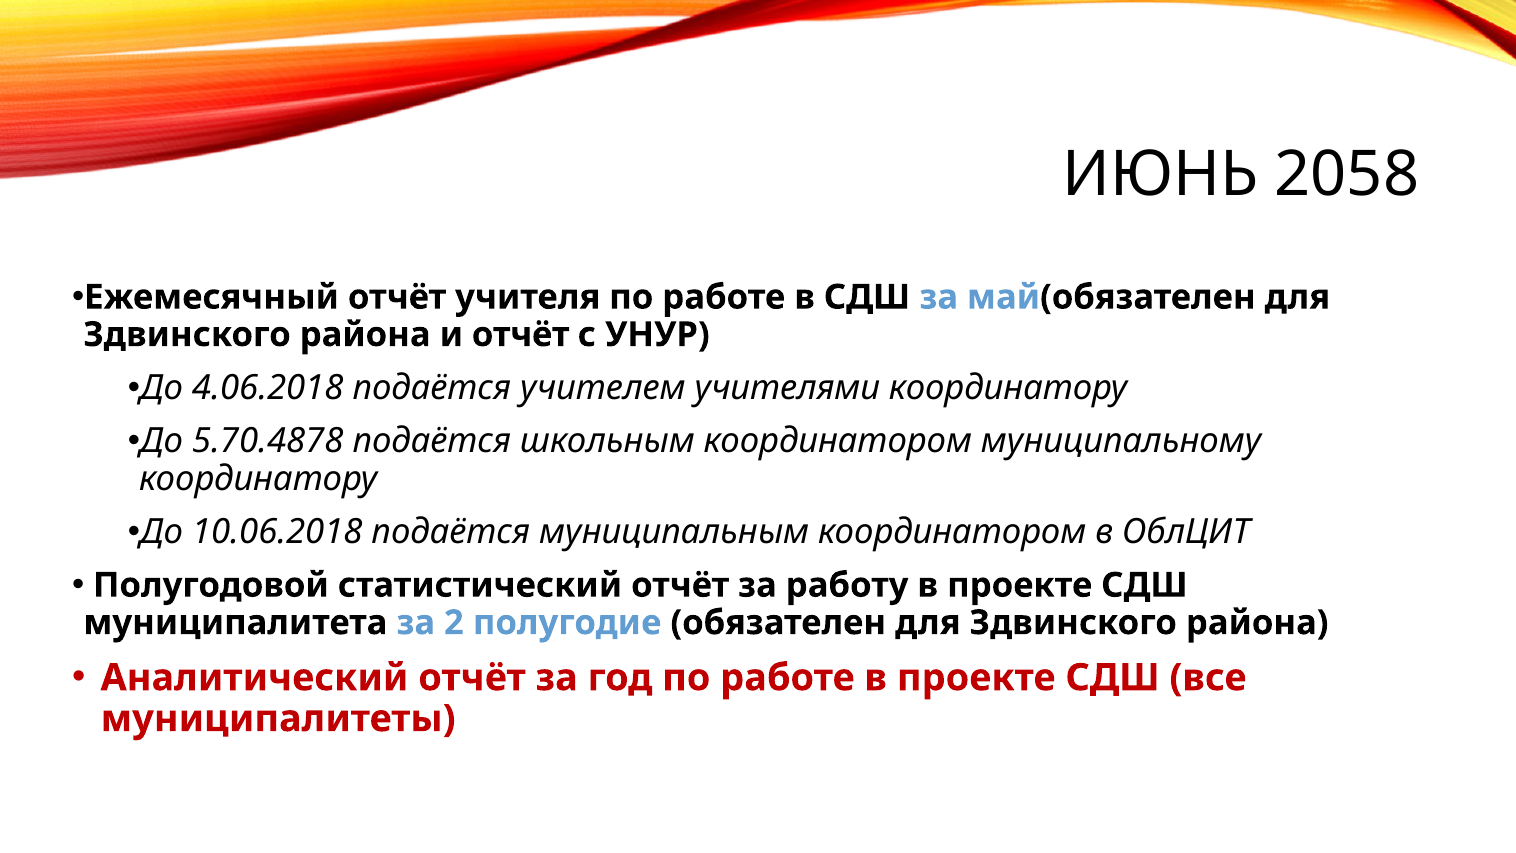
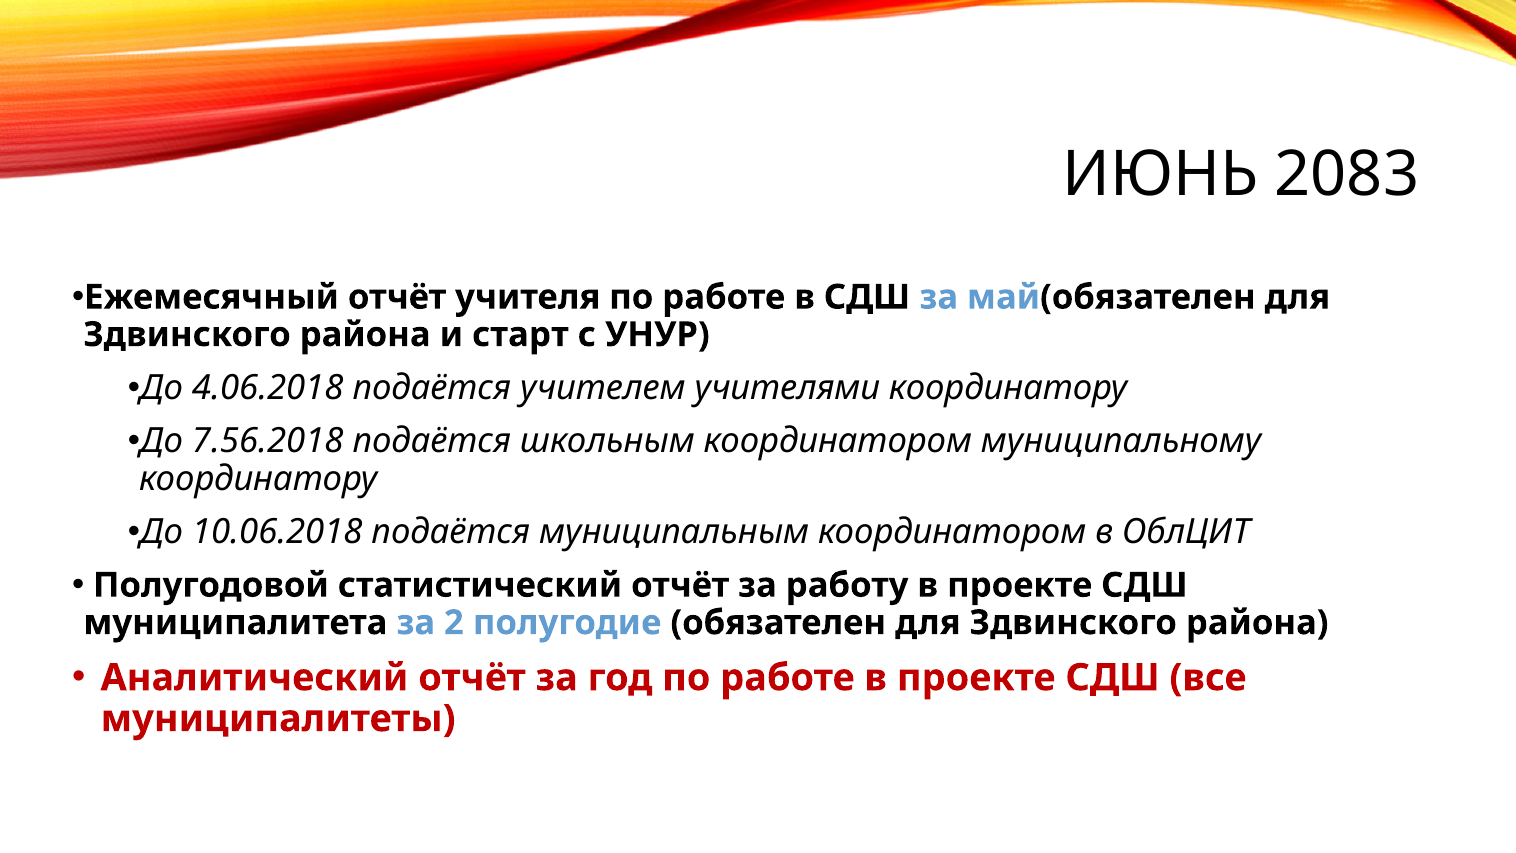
2058: 2058 -> 2083 (1347, 175)
и отчёт: отчёт -> старт (520, 335)
5.70.4878: 5.70.4878 -> 7.56.2018 (268, 441)
